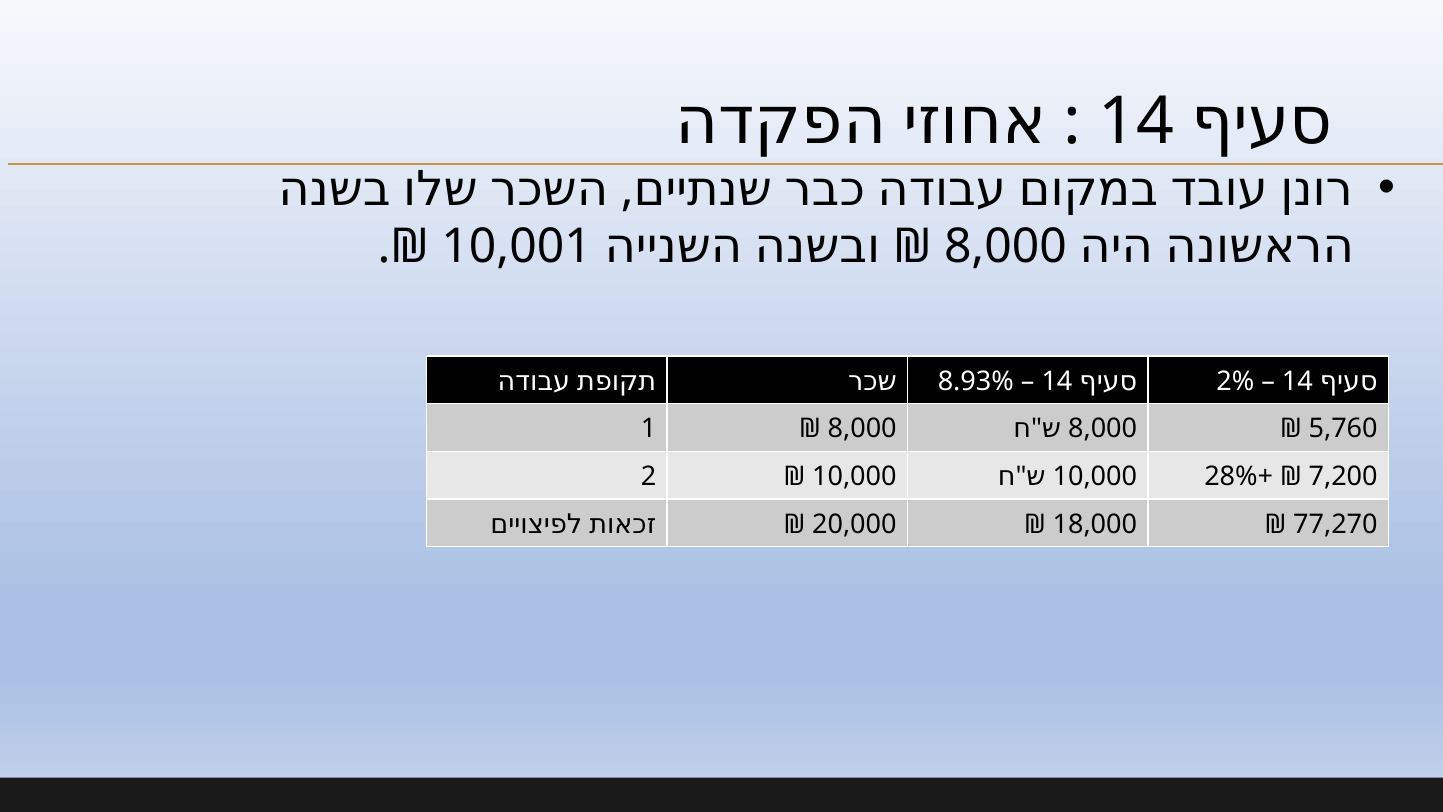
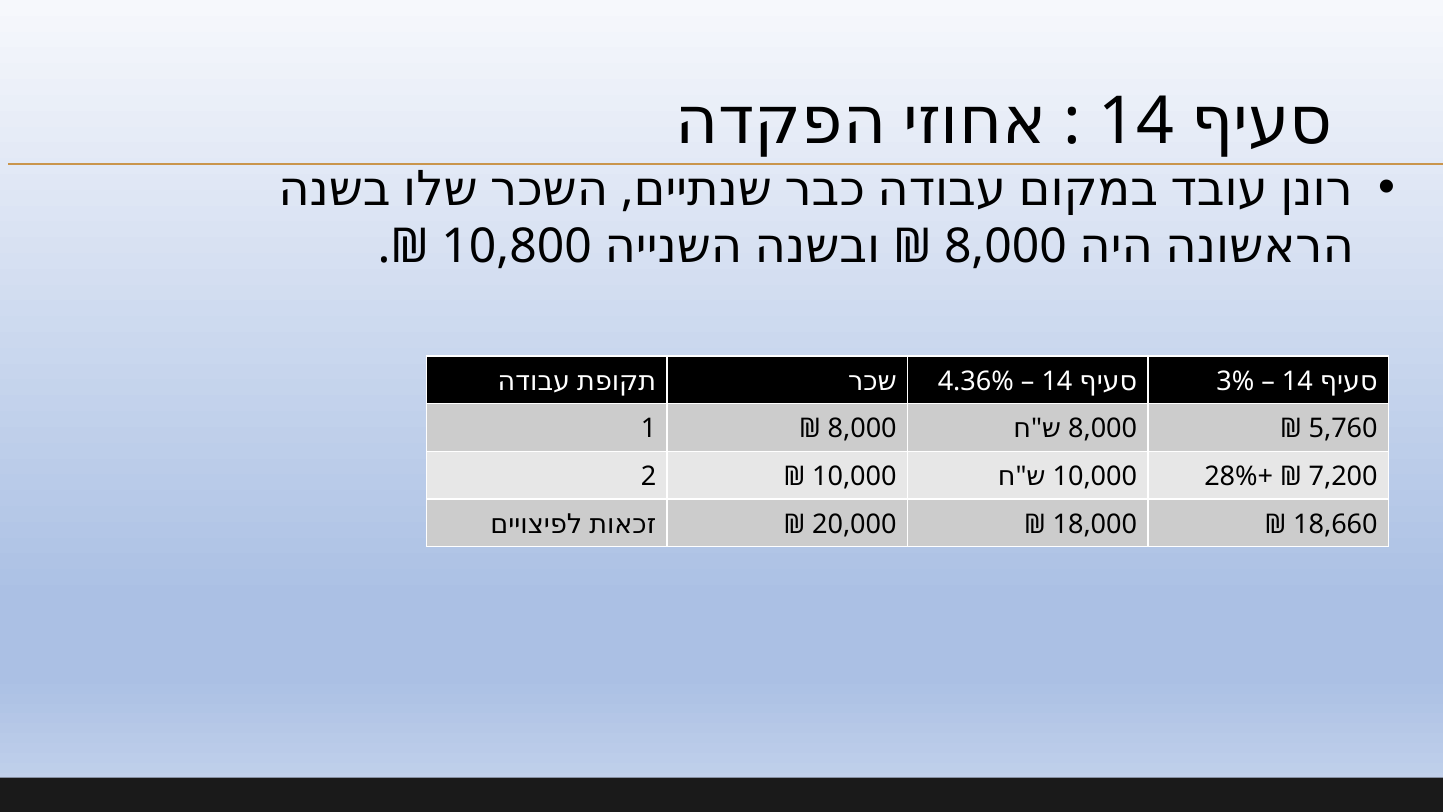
10,001: 10,001 -> 10,800 (517, 247)
8.93%: 8.93% -> 4.36% (976, 381)
2%: 2% -> 3% (1235, 381)
77,270: 77,270 -> 18,660 (1335, 524)
